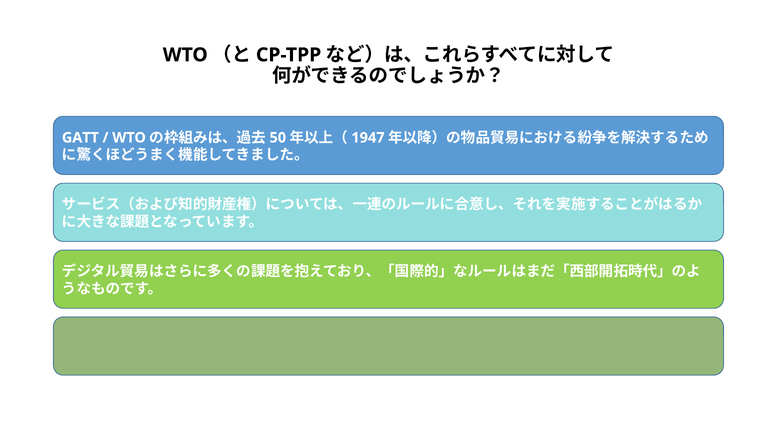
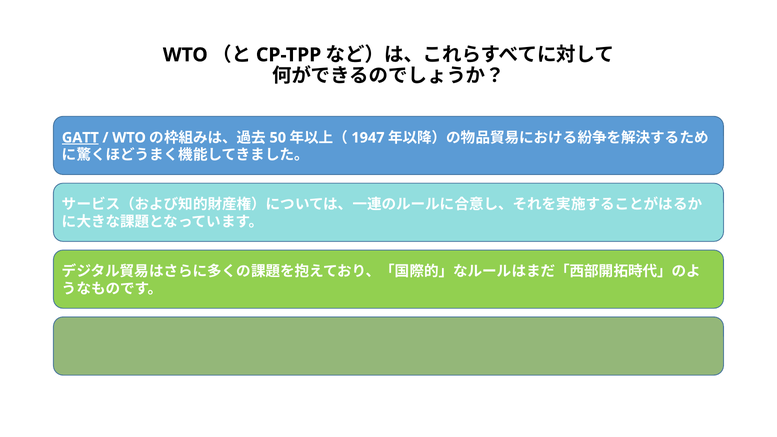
GATT underline: none -> present (80, 138)
